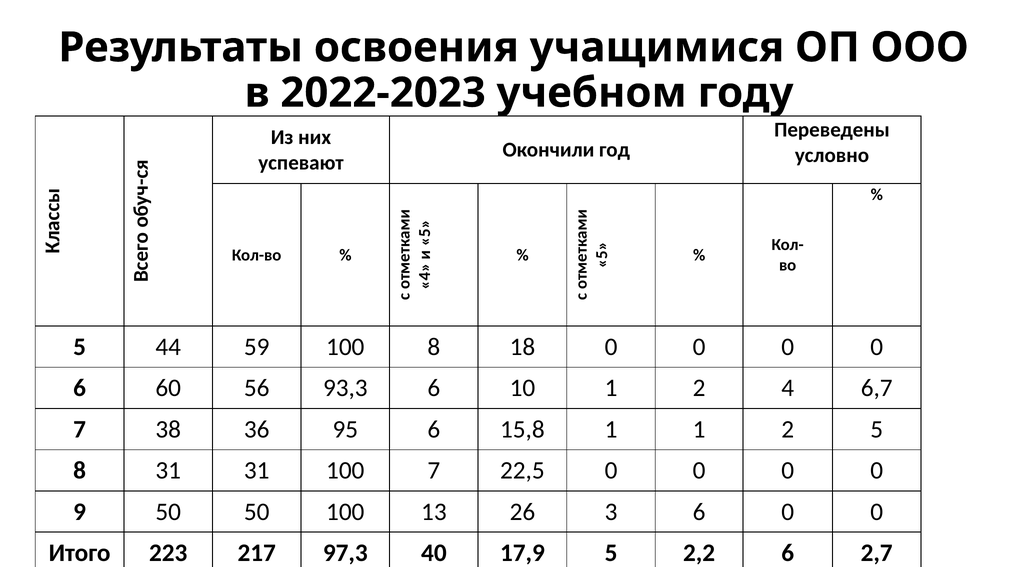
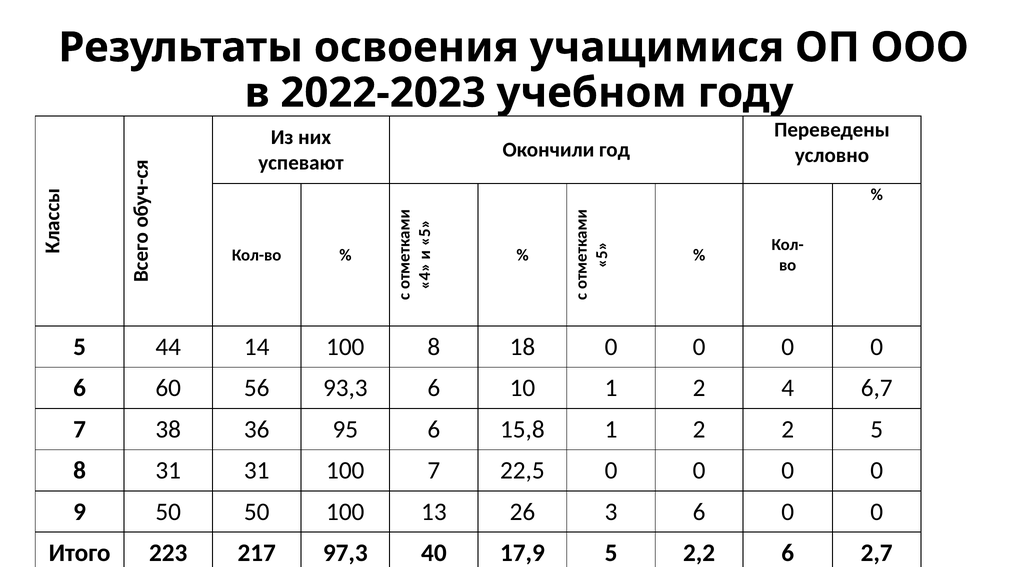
59: 59 -> 14 (257, 347)
15,8 1 1: 1 -> 2 (699, 430)
